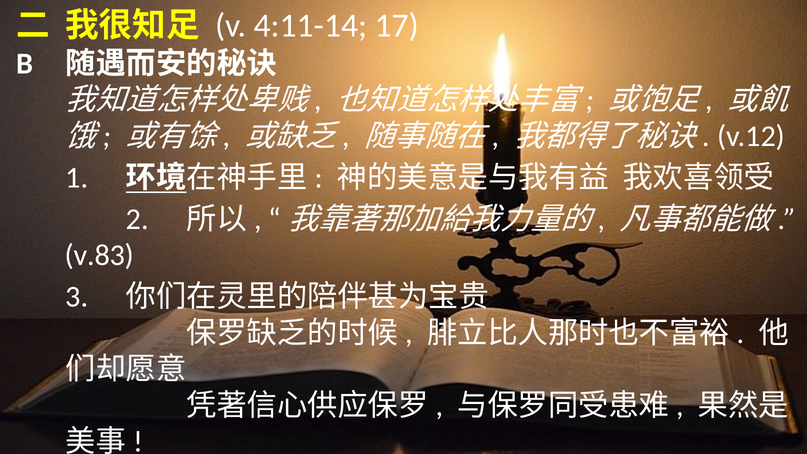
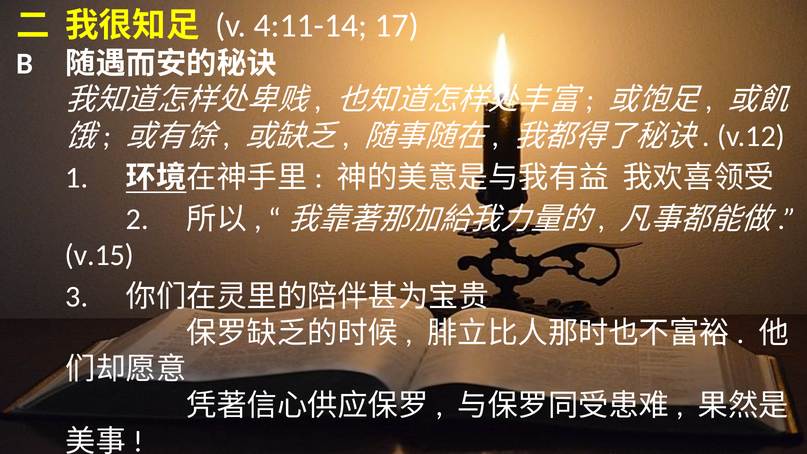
v.83: v.83 -> v.15 (99, 255)
